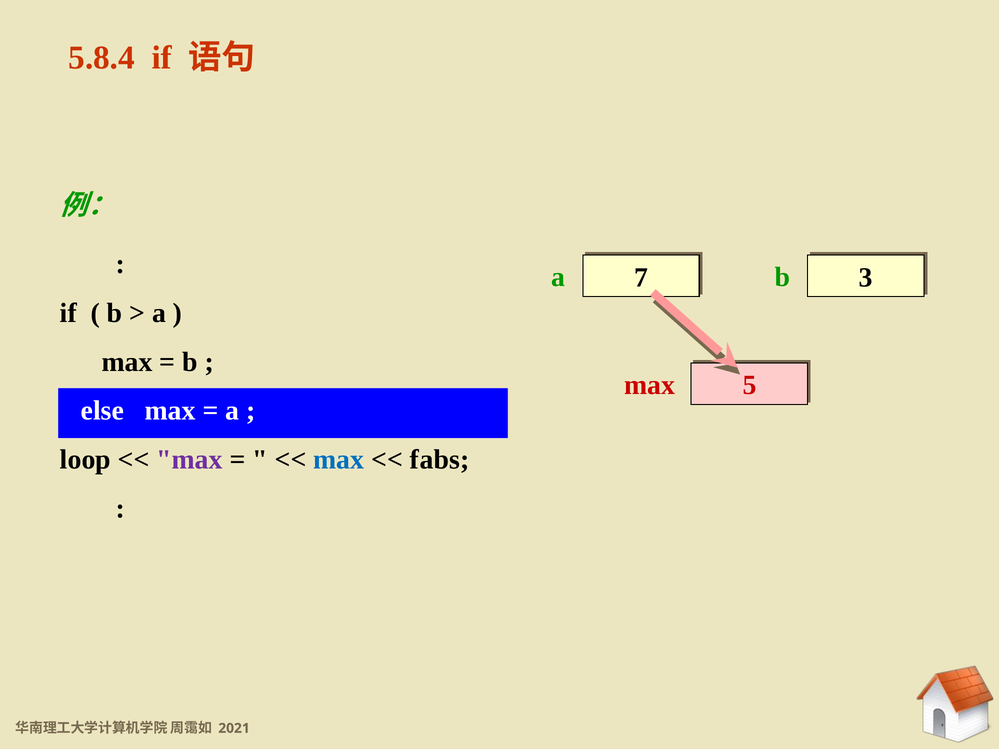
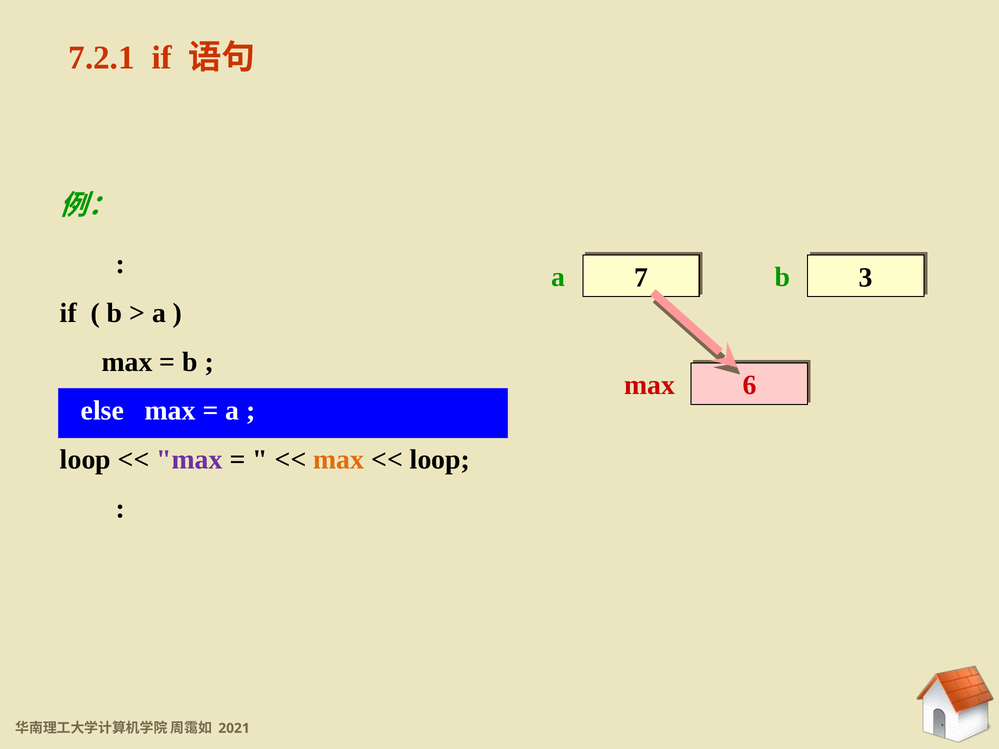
5.8.4: 5.8.4 -> 7.2.1 (102, 58)
5: 5 -> 6 (750, 385)
max colour: blue -> orange (339, 460)
fabs: fabs -> loop (440, 460)
